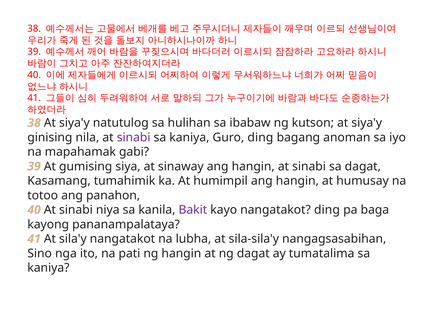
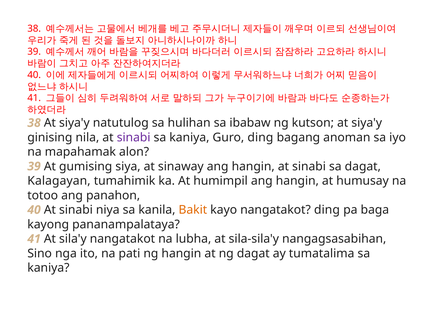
gabi: gabi -> alon (134, 152)
Kasamang: Kasamang -> Kalagayan (59, 181)
Bakit colour: purple -> orange (193, 210)
